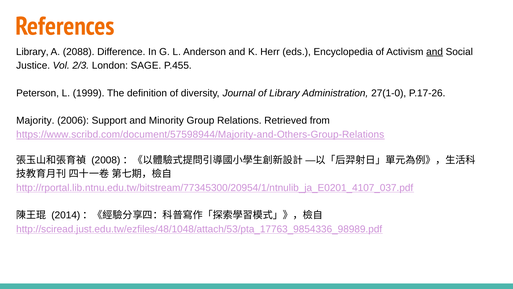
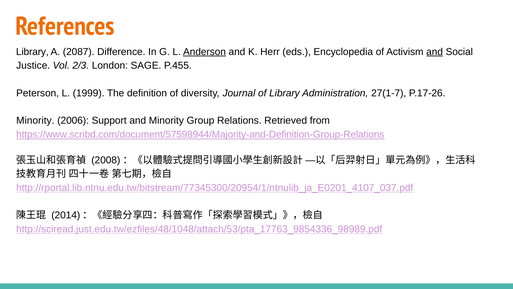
2088: 2088 -> 2087 (79, 52)
Anderson underline: none -> present (205, 52)
27(1-0: 27(1-0 -> 27(1-7 (389, 93)
Majority: Majority -> Minority (35, 121)
https://www.scribd.com/document/57598944/Majority-and-Others-Group-Relations: https://www.scribd.com/document/57598944/Majority-and-Others-Group-Relations -> https://www.scribd.com/document/57598944/Majority-and-Definition-Group-Relations (200, 134)
